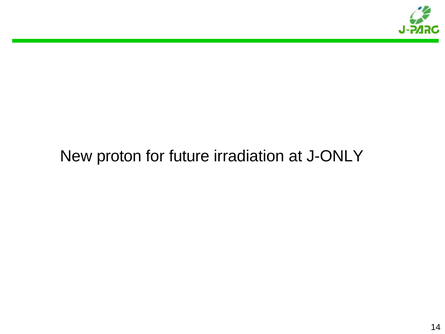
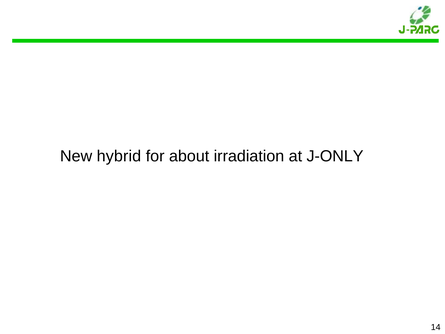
proton: proton -> hybrid (119, 156)
future: future -> about (189, 156)
